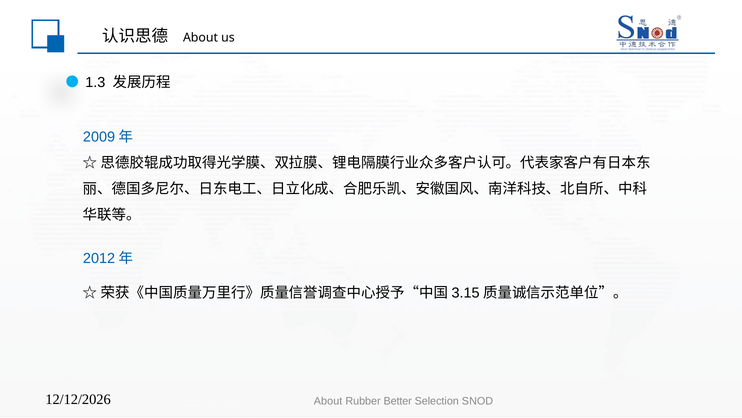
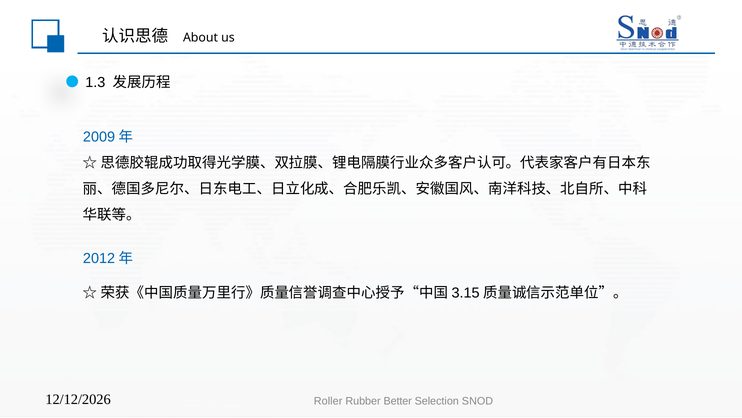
About: About -> Roller (328, 401)
